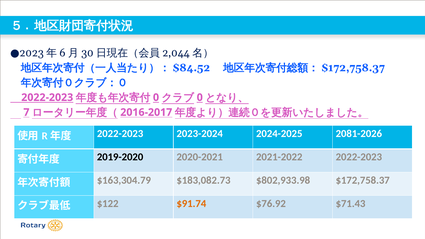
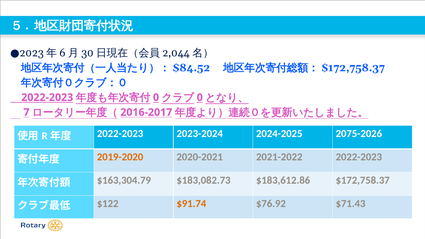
2081-2026: 2081-2026 -> 2075-2026 (359, 134)
2019-2020 colour: black -> orange (120, 157)
$802,933.98: $802,933.98 -> $183,612.86 (283, 180)
